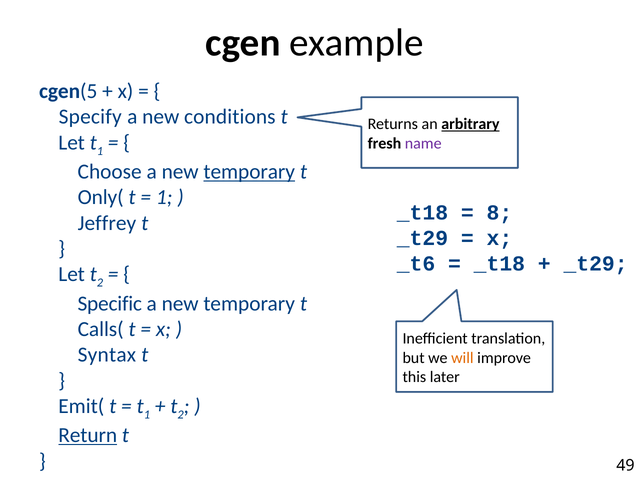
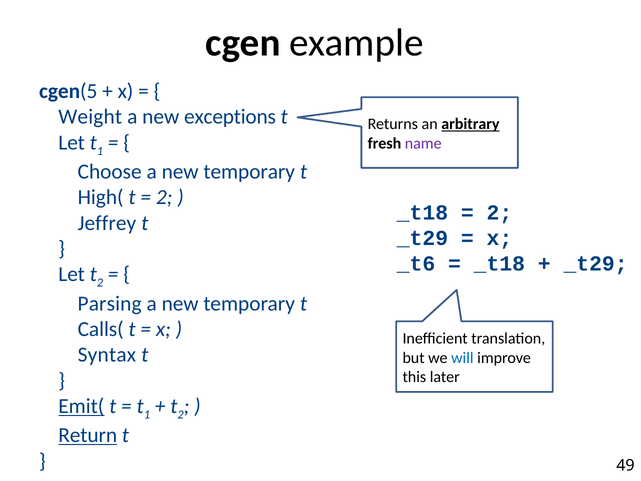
Specify: Specify -> Weight (90, 117)
conditions: conditions -> exceptions (230, 117)
temporary underline: present -> none (249, 172)
Only(: Only( -> High( (101, 197)
1: 1 -> 2 (164, 197)
8: 8 -> 2 (499, 212)
Specific: Specific -> Parsing (110, 303)
will colour: orange -> blue (462, 358)
Emit( underline: none -> present (81, 406)
